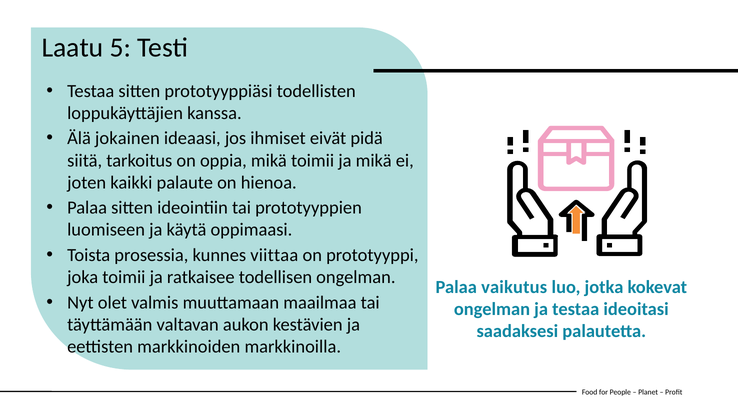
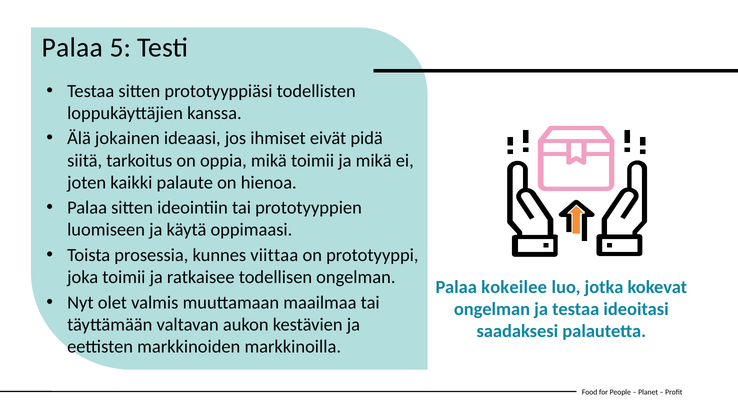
Laatu: Laatu -> Palaa (72, 48)
vaikutus: vaikutus -> kokeilee (514, 287)
